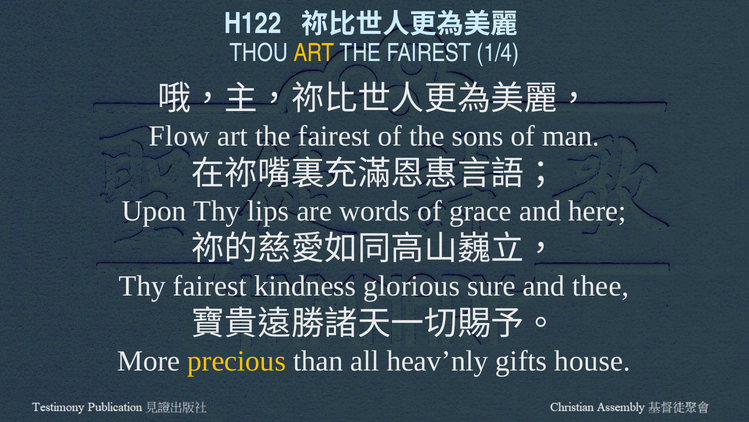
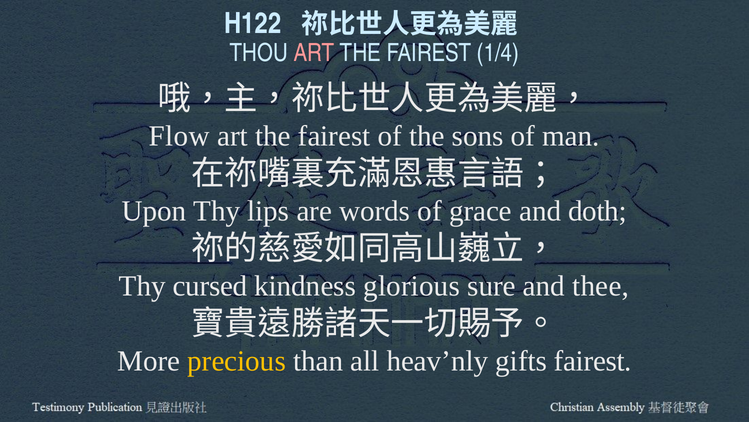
ART colour: yellow -> pink (314, 53)
here: here -> doth (598, 211)
Thy fairest: fairest -> cursed (210, 286)
gifts house: house -> fairest (593, 360)
